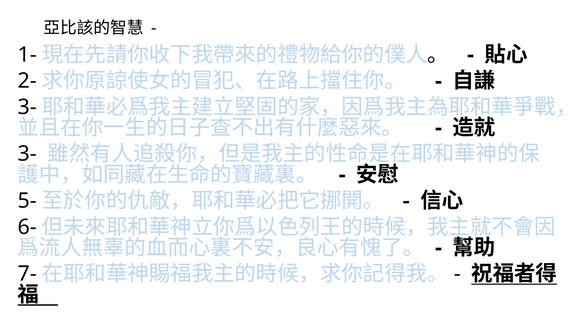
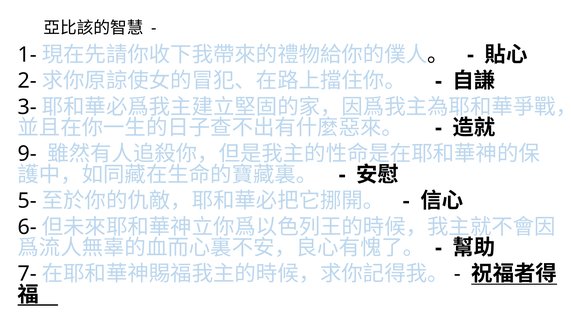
3-: 3- -> 9- (27, 154)
